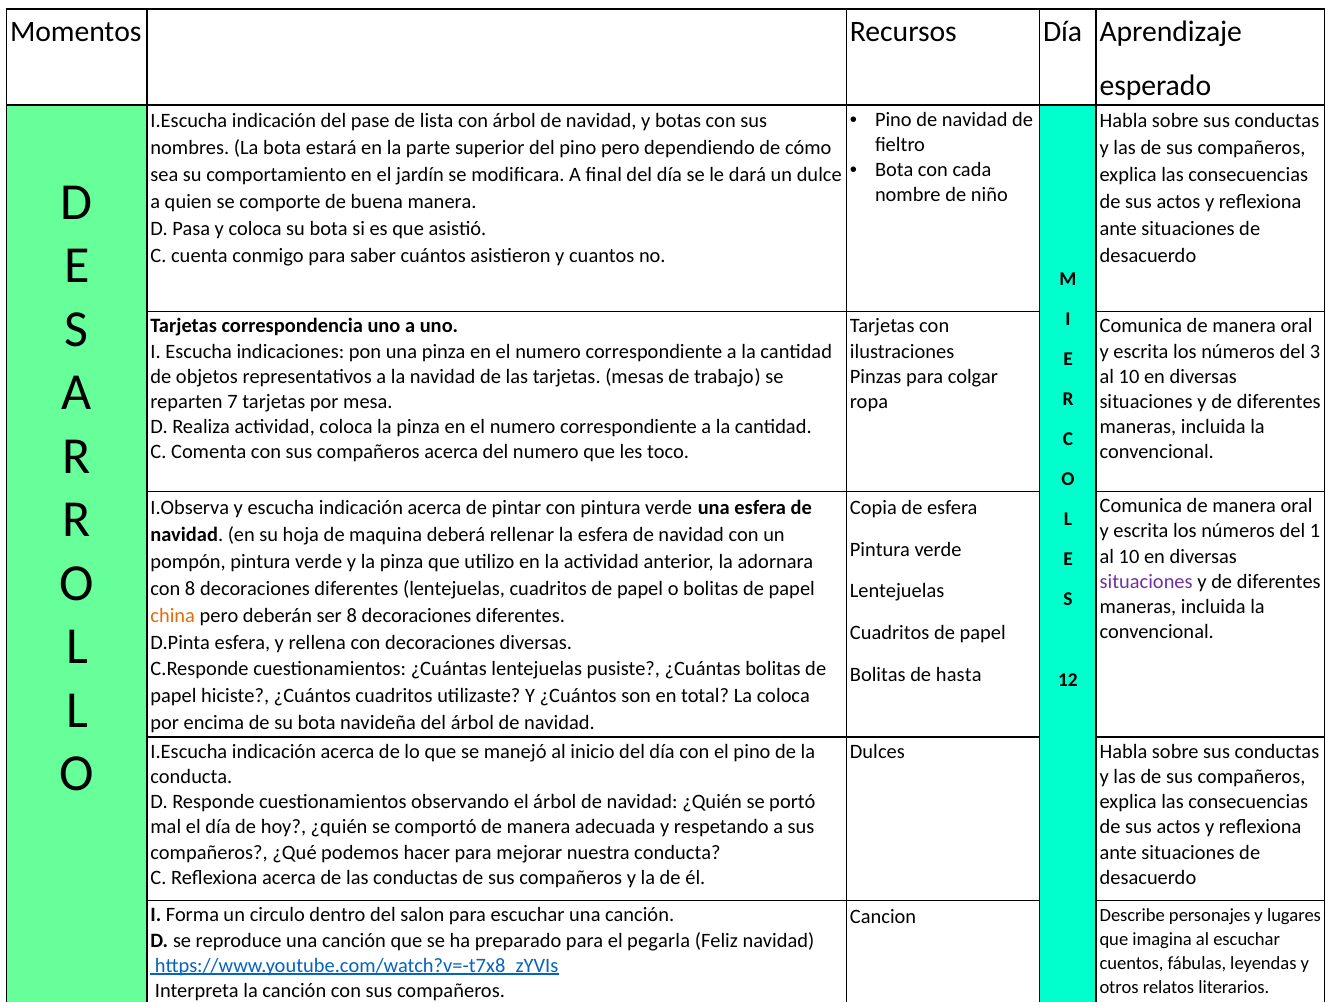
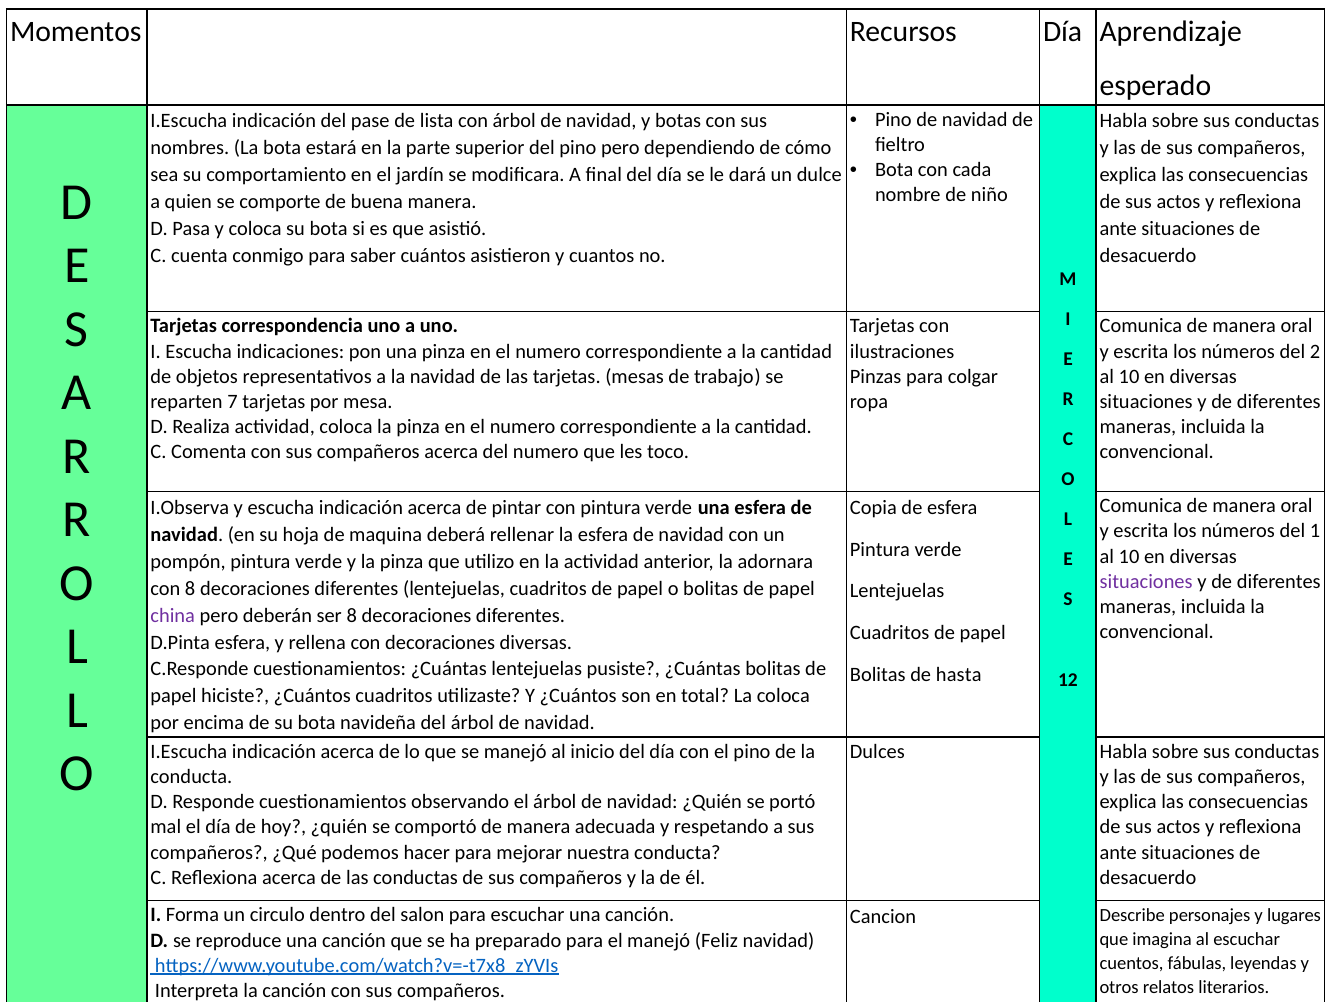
3: 3 -> 2 (1315, 352)
china colour: orange -> purple (173, 616)
el pegarla: pegarla -> manejó (659, 941)
